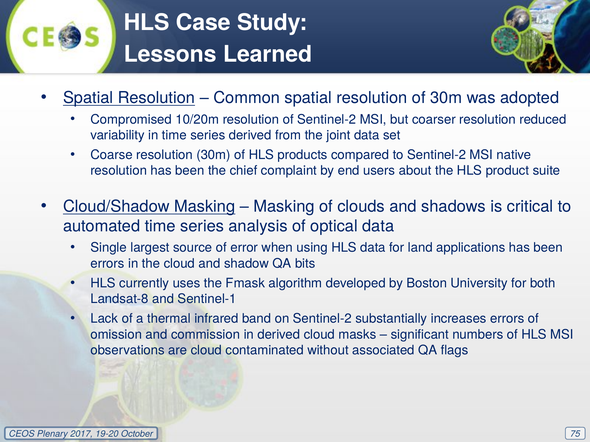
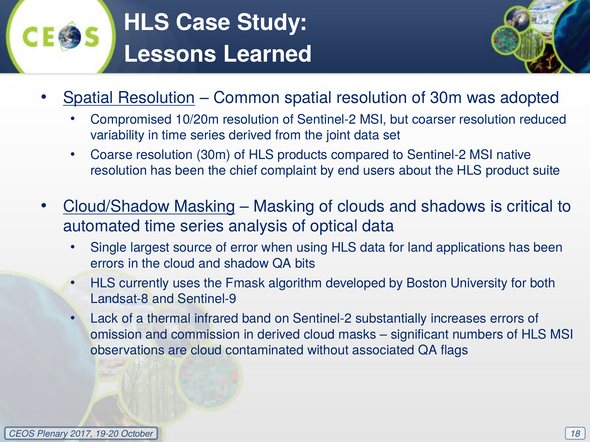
Sentinel-1: Sentinel-1 -> Sentinel-9 (207, 299)
75: 75 -> 18 (575, 434)
